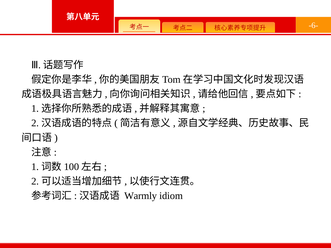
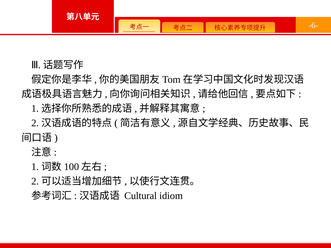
Warmly: Warmly -> Cultural (141, 196)
